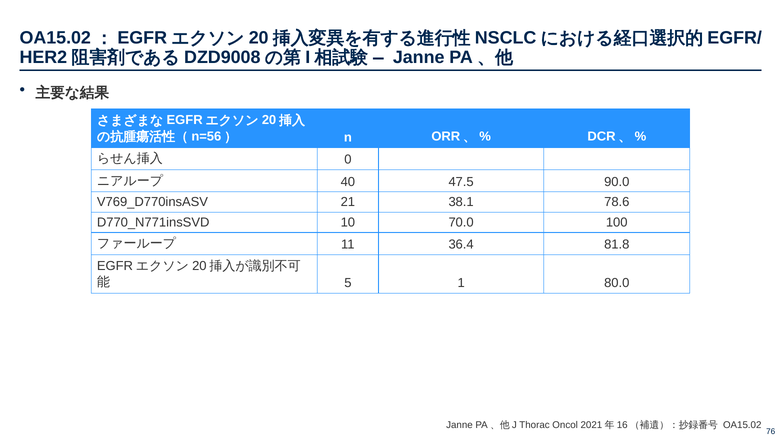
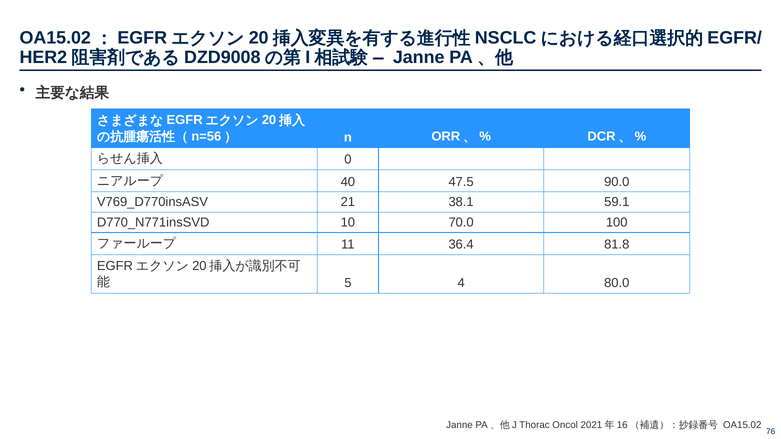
78.6: 78.6 -> 59.1 (617, 202)
1: 1 -> 4 (461, 283)
